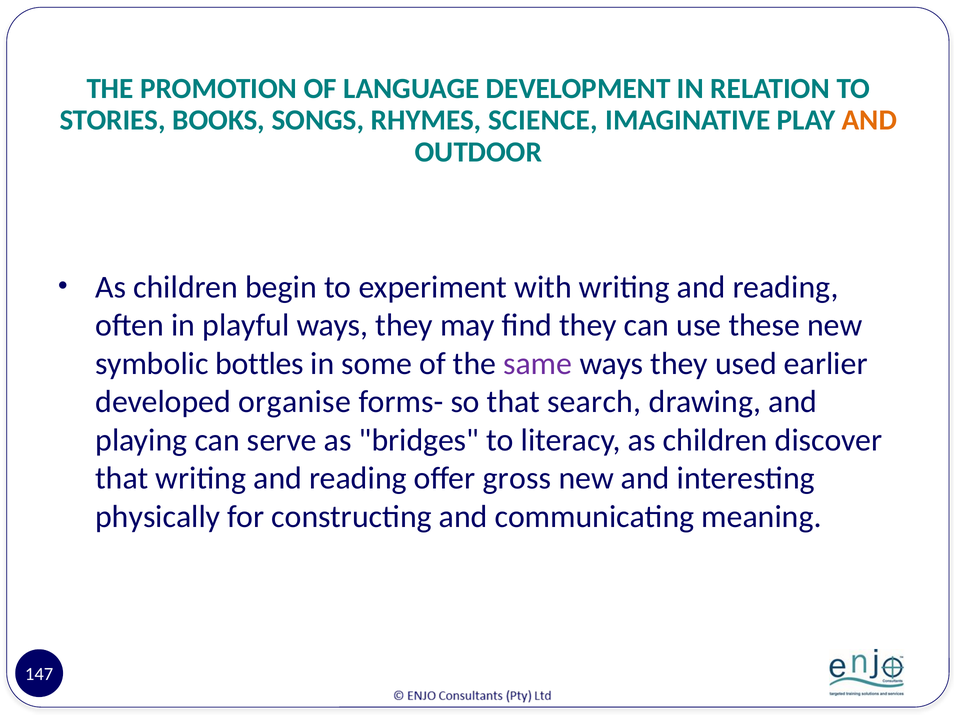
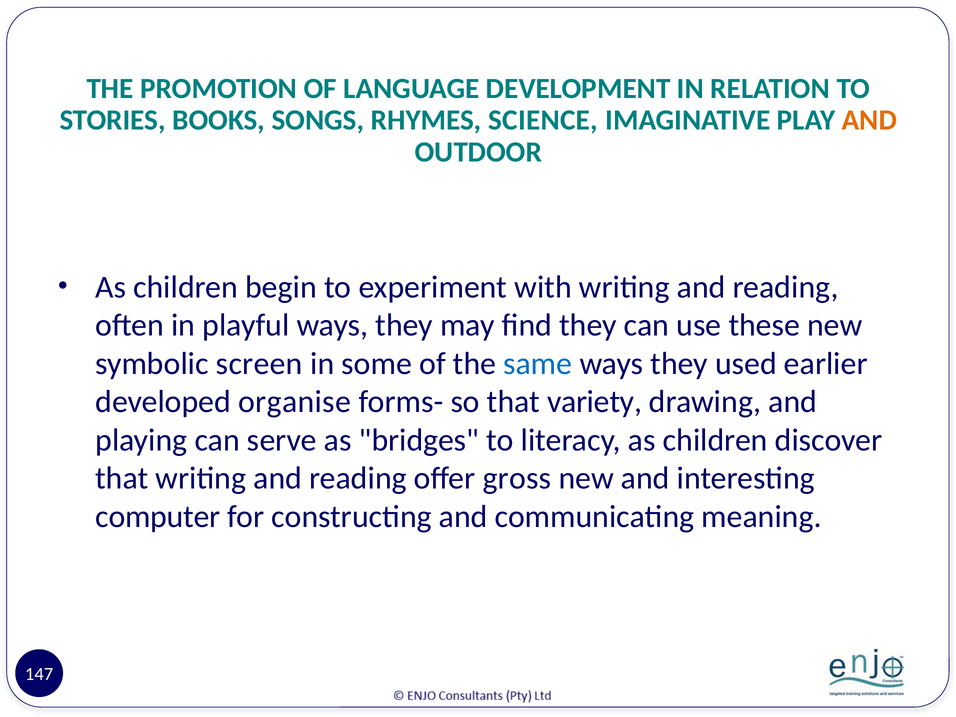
bottles: bottles -> screen (259, 364)
same colour: purple -> blue (538, 364)
search: search -> variety (595, 402)
physically: physically -> computer (158, 517)
